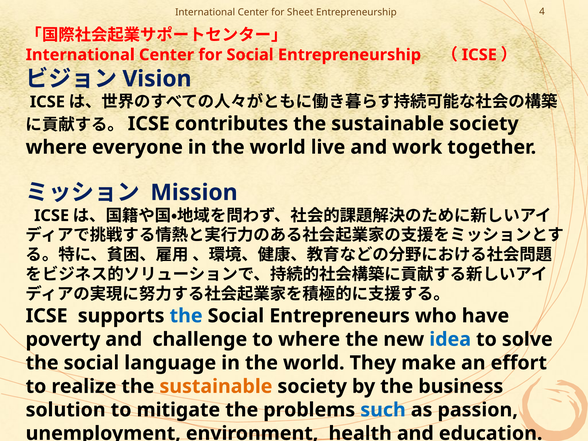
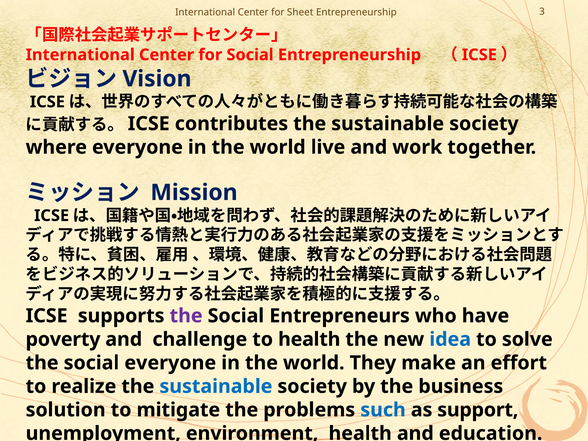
4: 4 -> 3 (542, 11)
the colour: blue -> purple (186, 316)
to where: where -> health (309, 339)
social language: language -> everyone (170, 363)
sustainable colour: orange -> blue (216, 386)
passion: passion -> support (478, 410)
